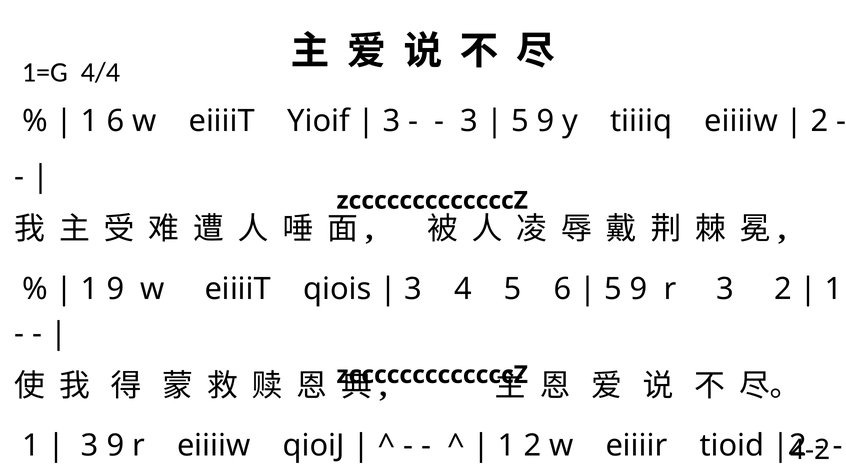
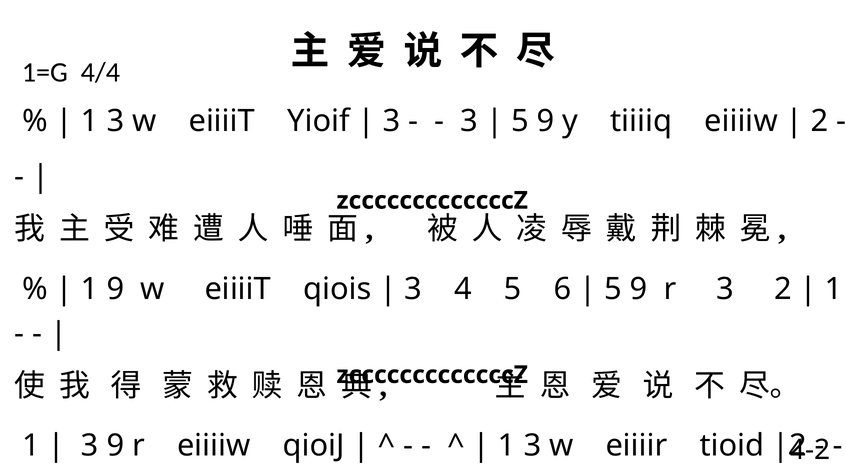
6: 6 -> 3 (115, 121)
2: 2 -> 3 (532, 446)
